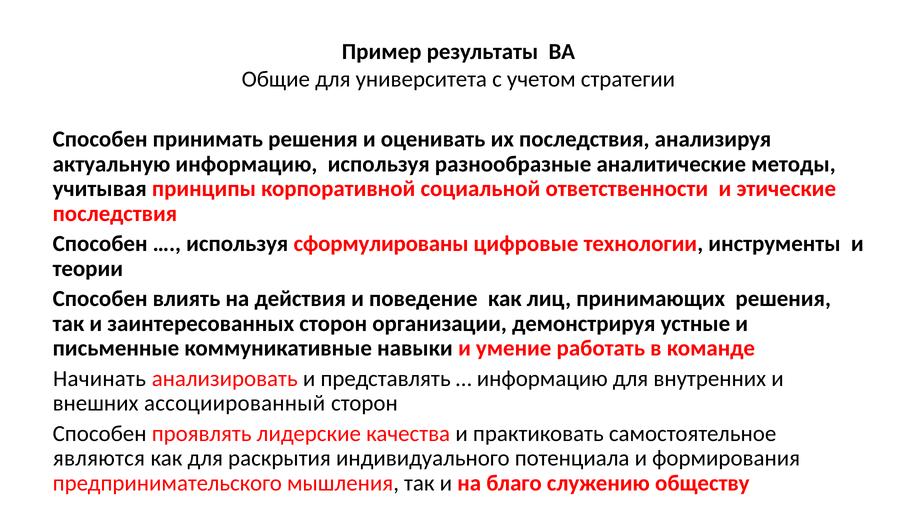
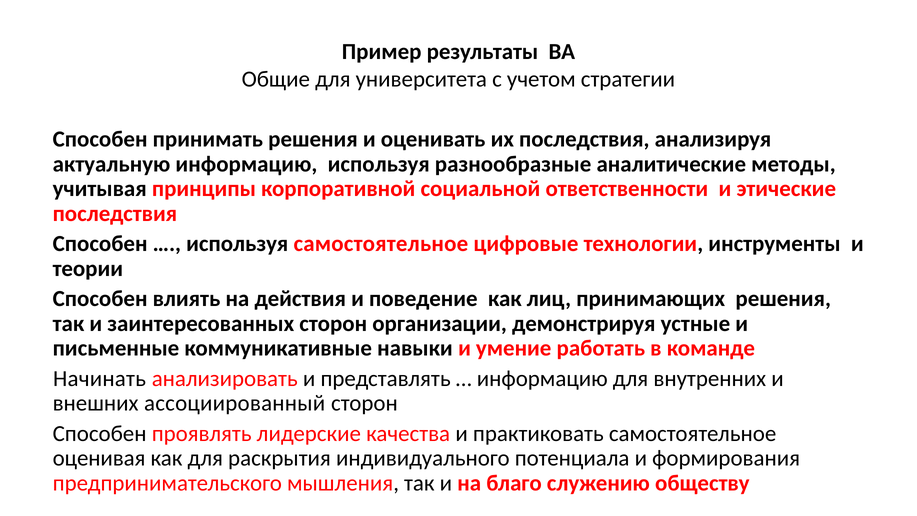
используя сформулированы: сформулированы -> самостоятельное (381, 244)
являются: являются -> оценивая (99, 458)
